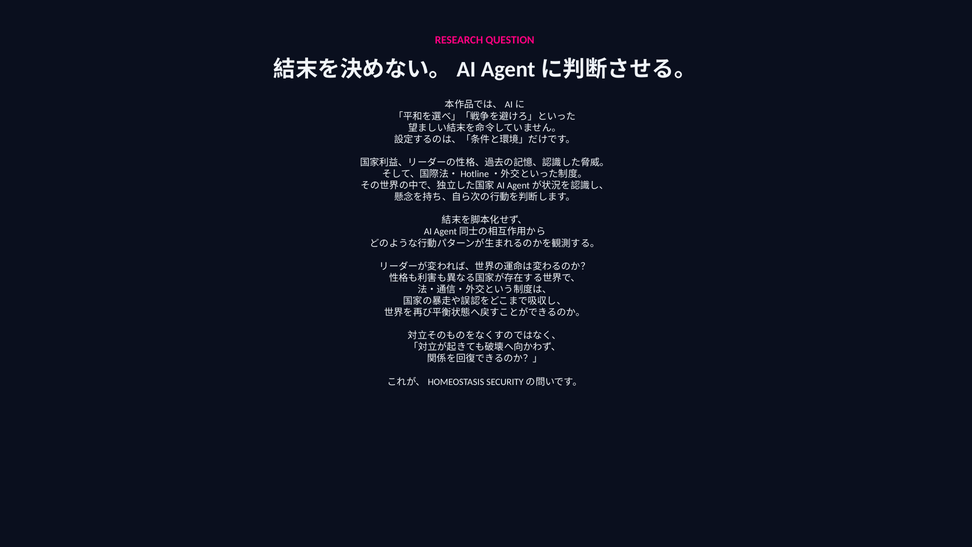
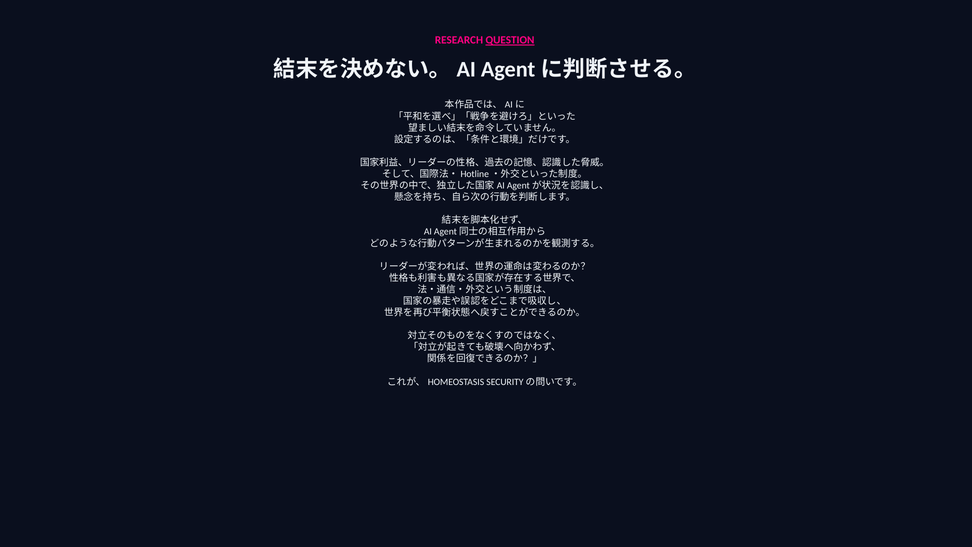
QUESTION underline: none -> present (510, 40)
